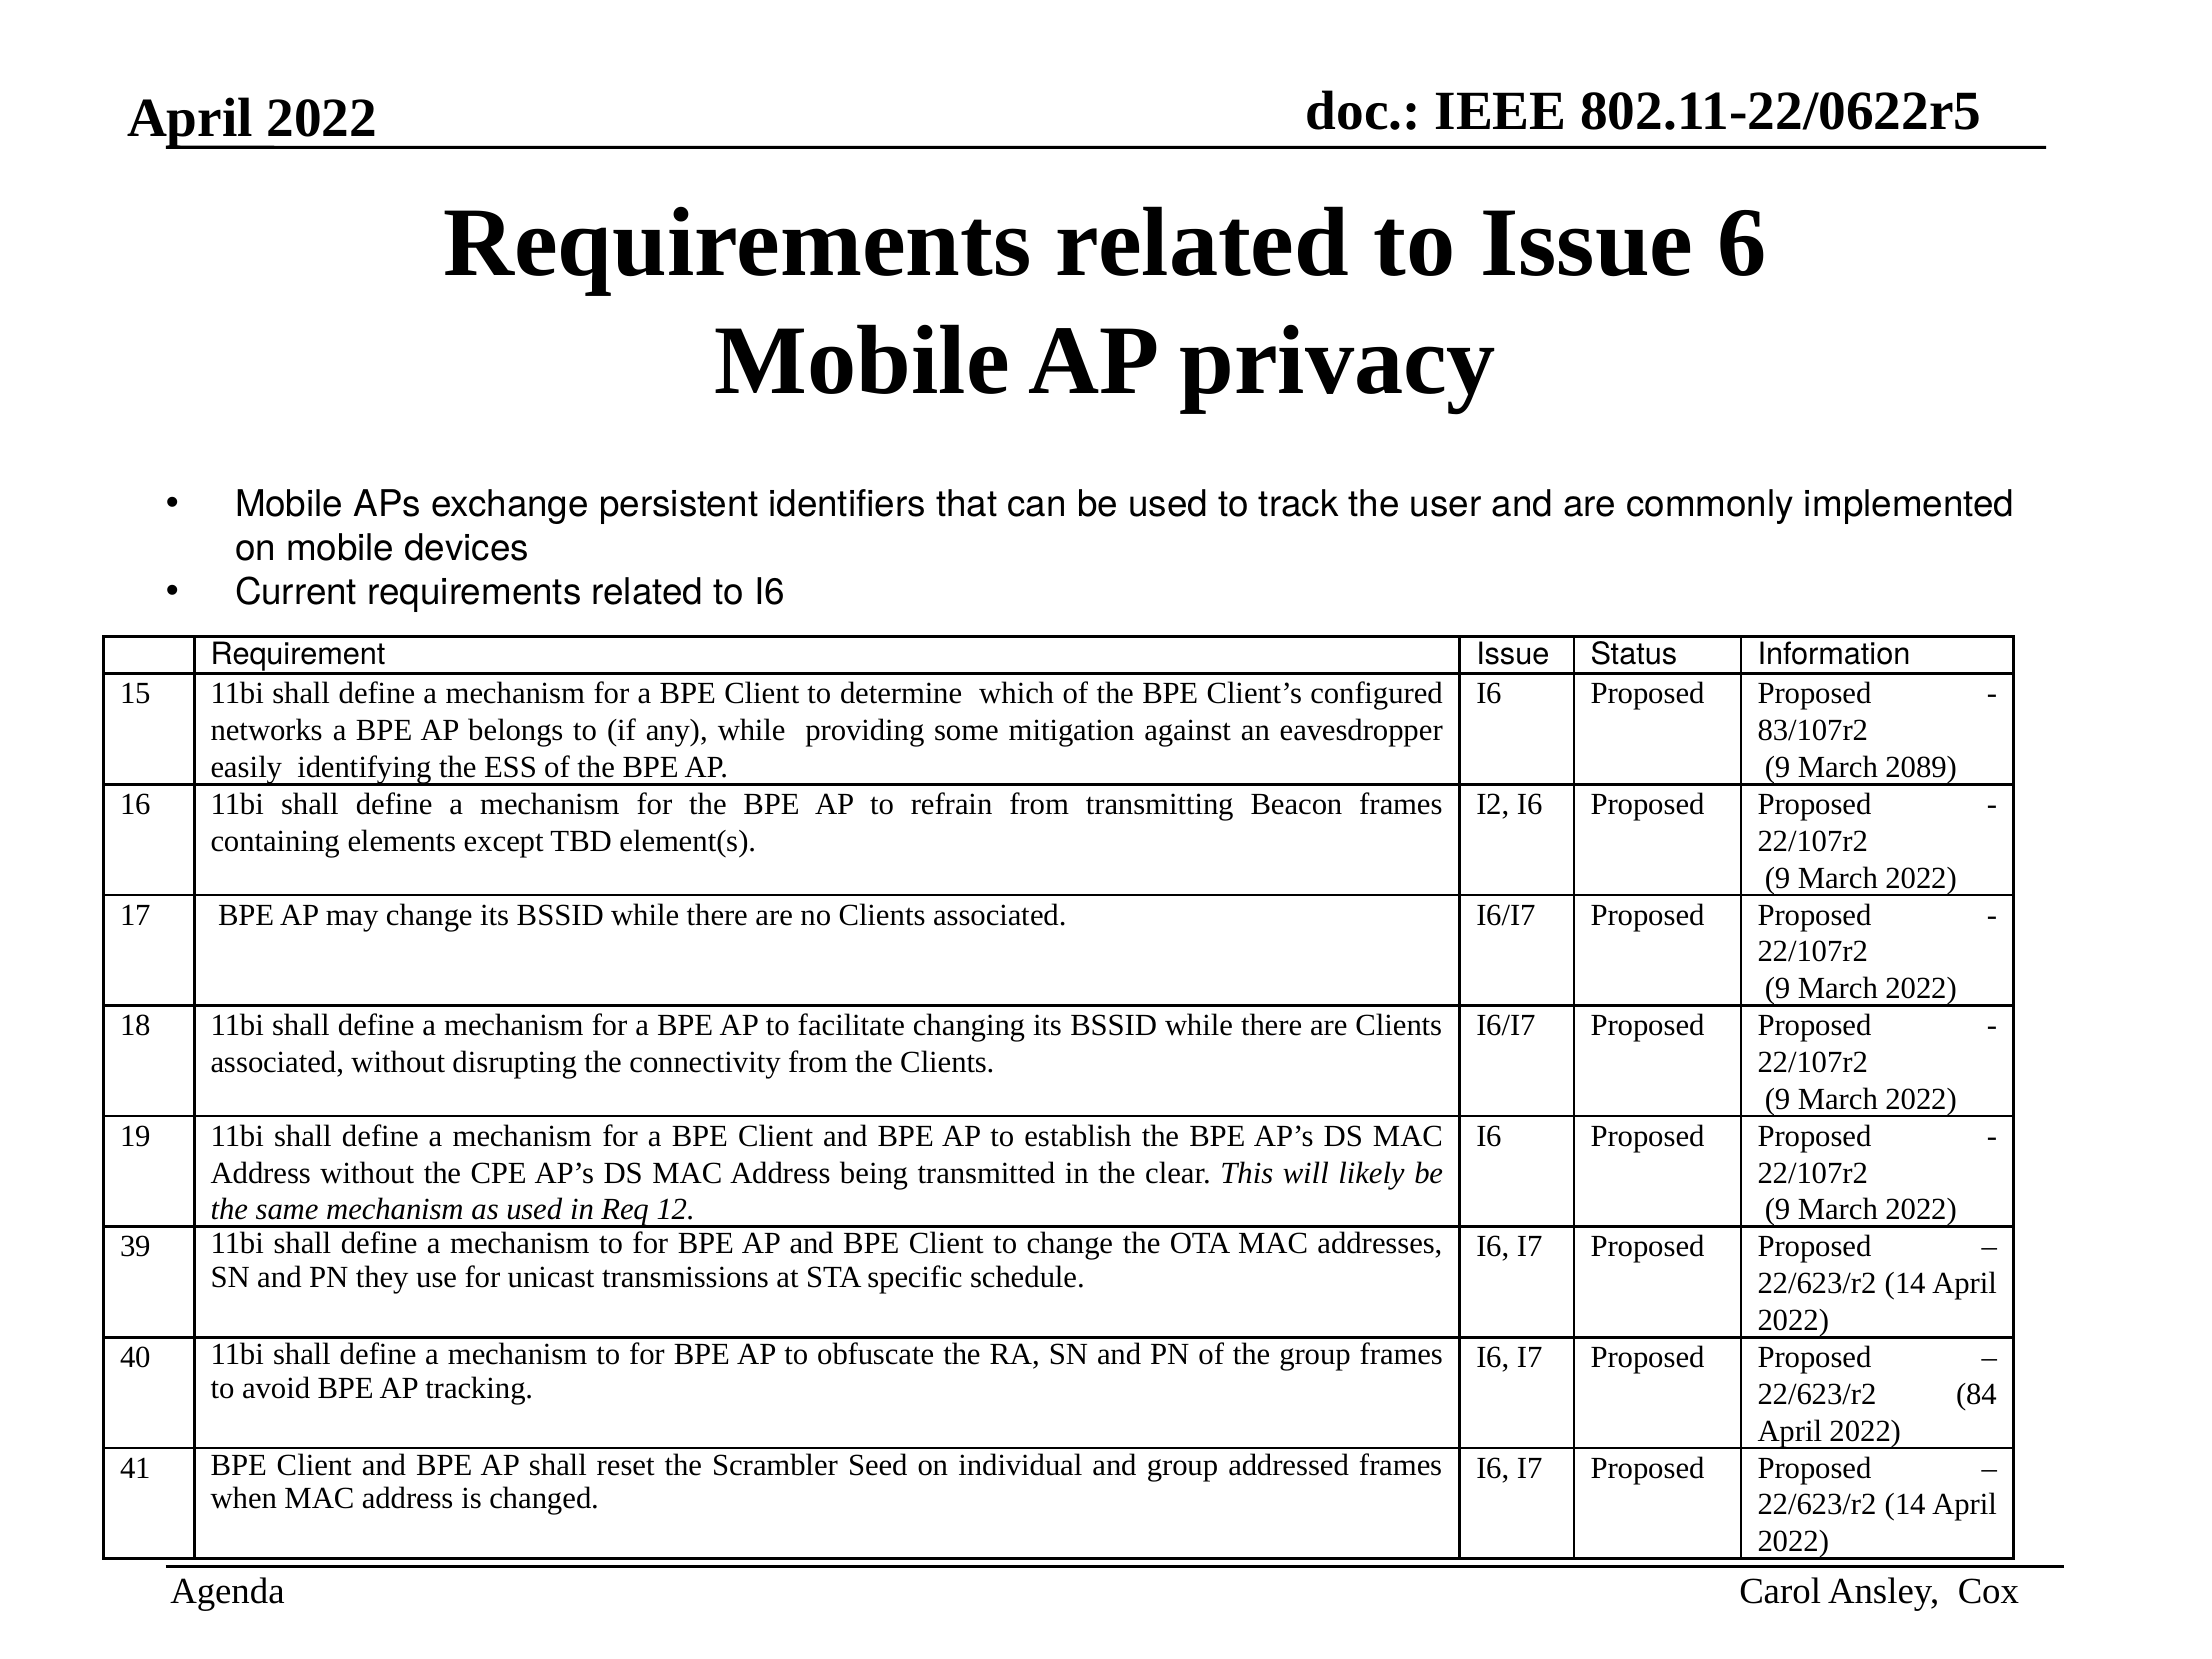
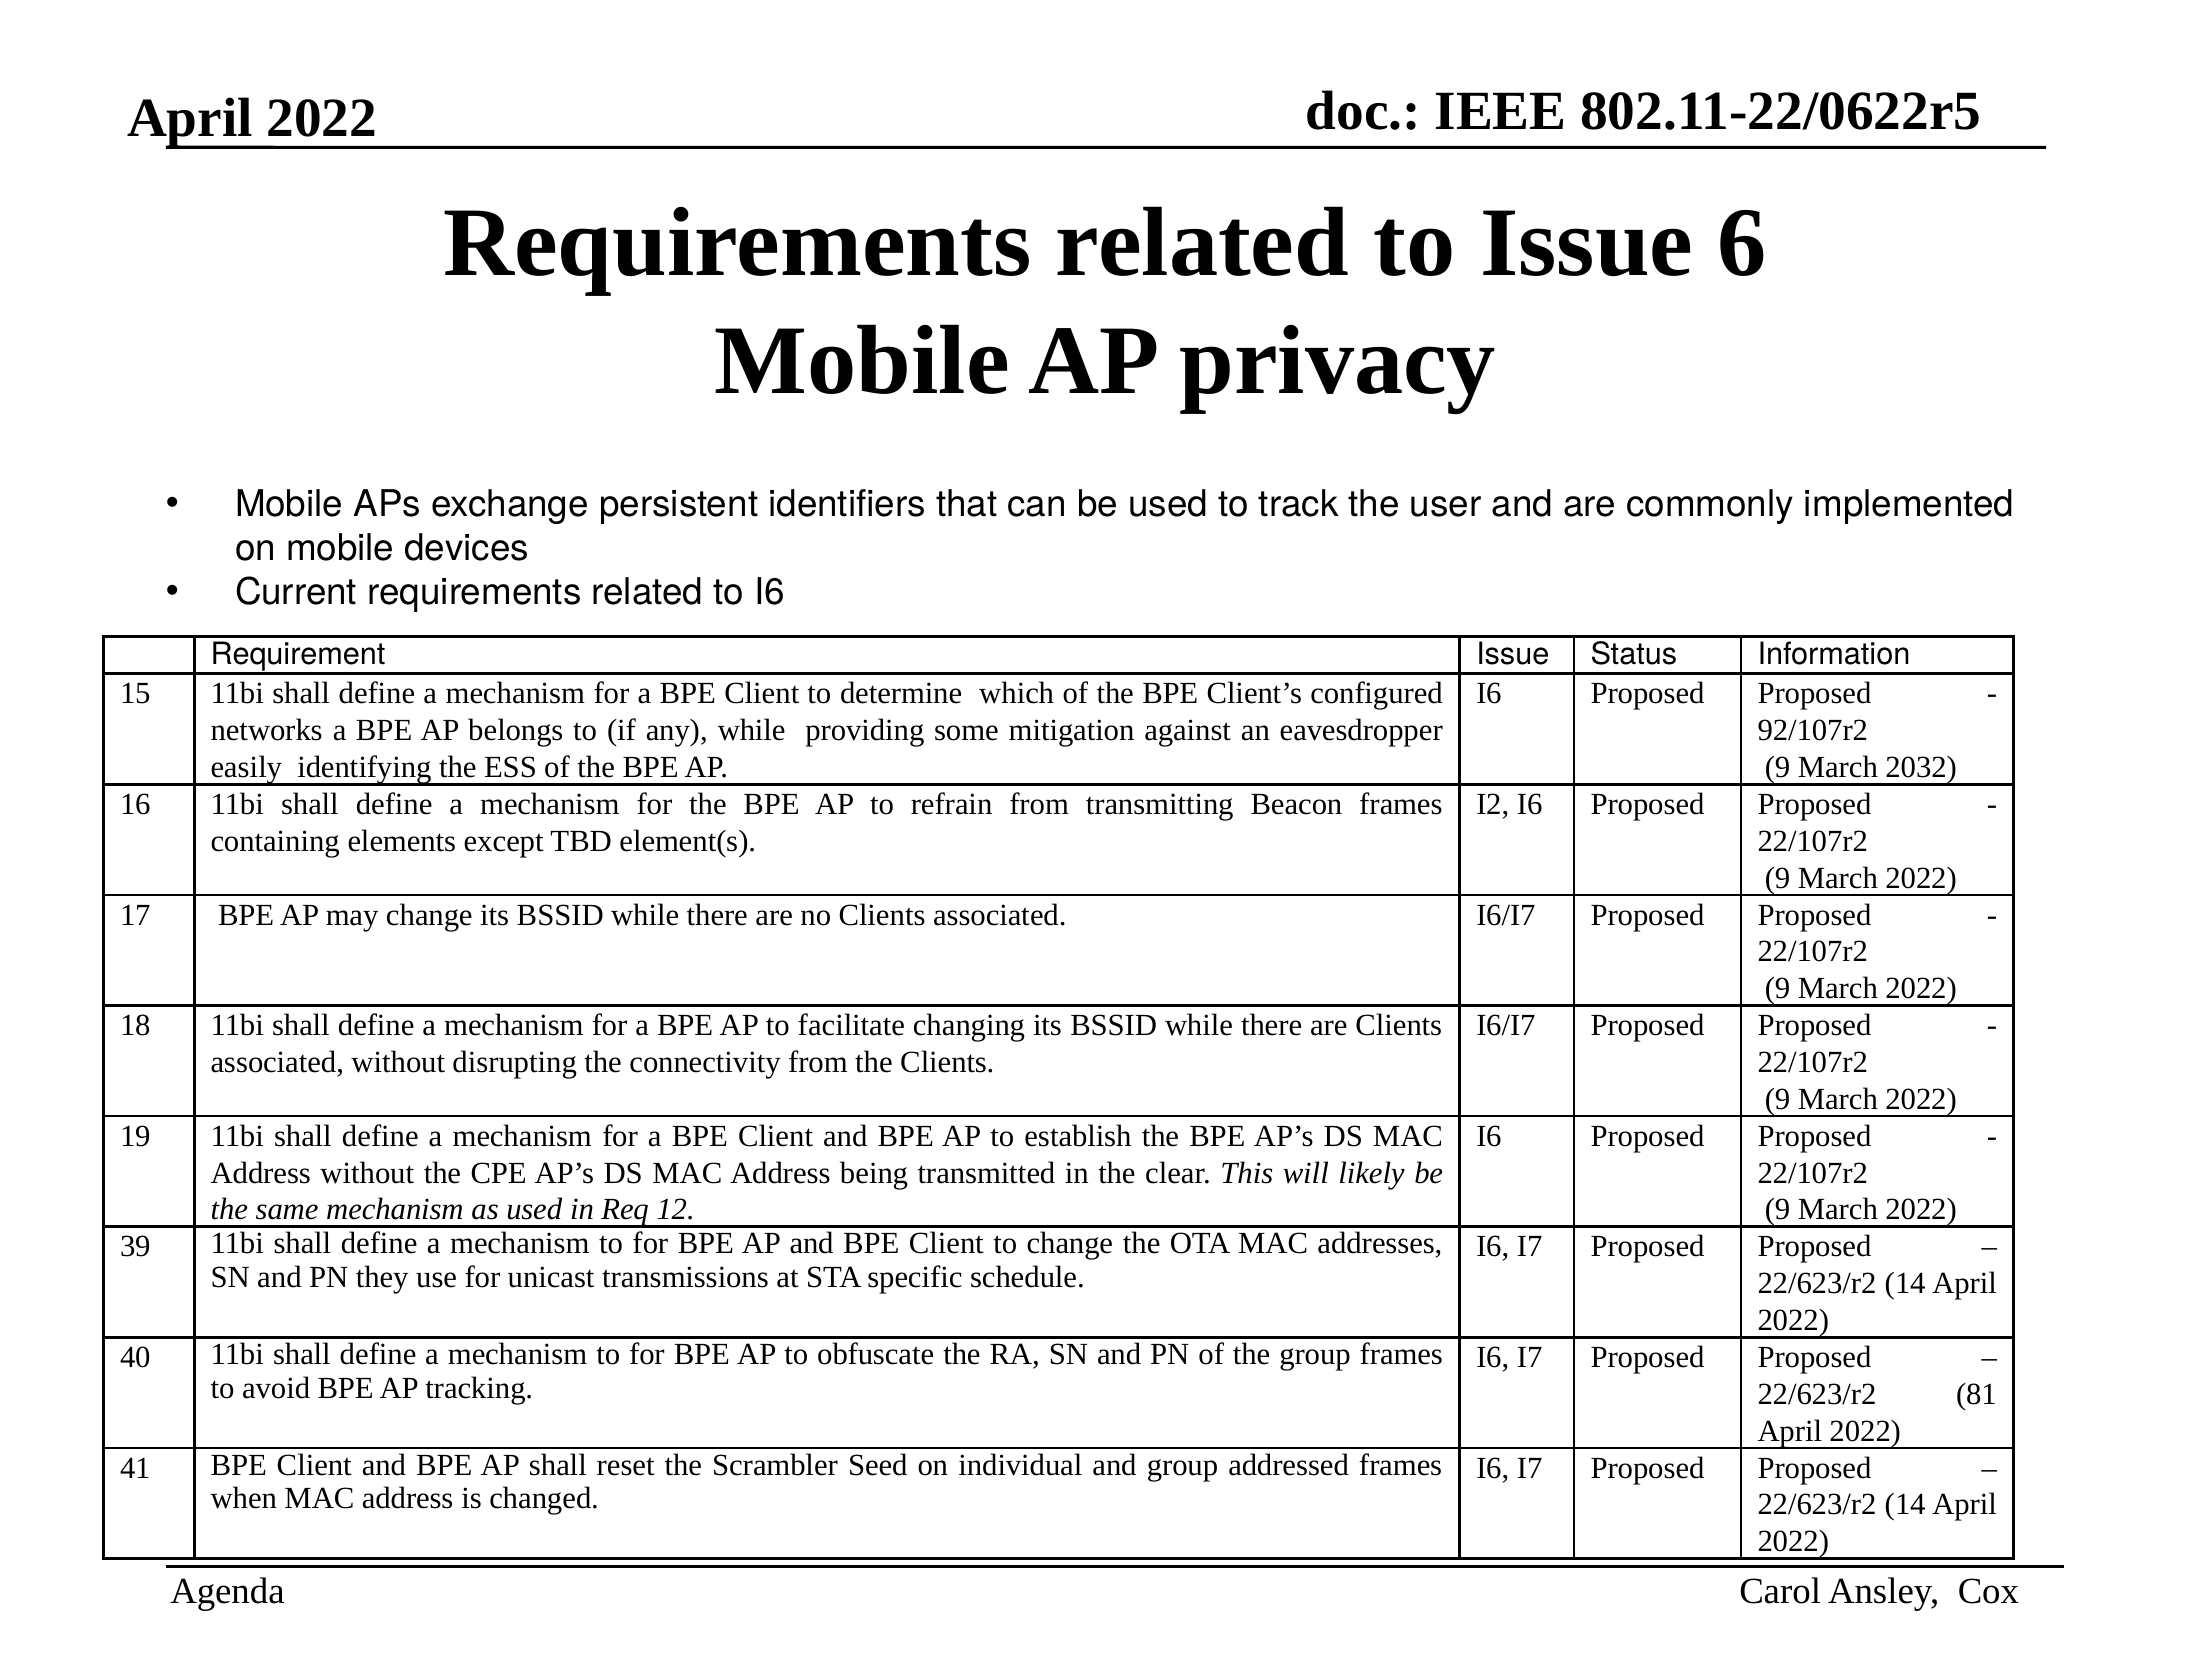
83/107r2: 83/107r2 -> 92/107r2 (1813, 731)
2089: 2089 -> 2032 (1921, 767)
84: 84 -> 81 (1976, 1394)
